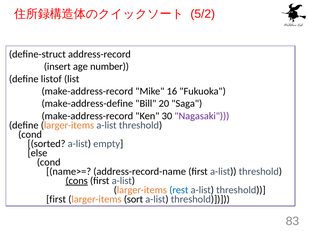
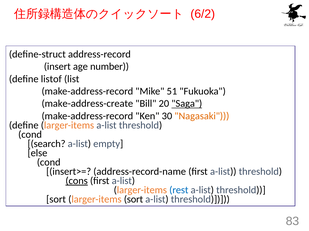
5/2: 5/2 -> 6/2 (203, 14)
16: 16 -> 51 (172, 92)
make-address-define: make-address-define -> make-address-create (87, 104)
Saga underline: none -> present (187, 104)
Nagasaki colour: purple -> orange (202, 116)
sorted: sorted -> search (47, 144)
name>=: name>= -> insert>= (69, 172)
first: first -> sort (56, 200)
